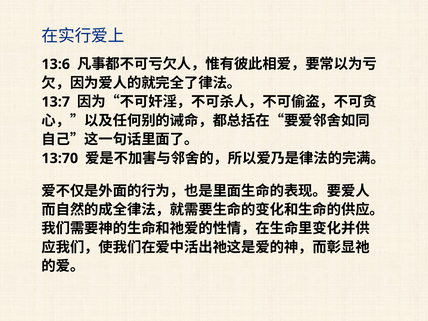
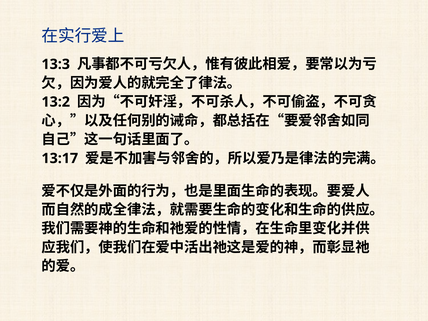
13:6: 13:6 -> 13:3 (56, 64)
13:7: 13:7 -> 13:2 (56, 102)
13:70: 13:70 -> 13:17 (60, 158)
